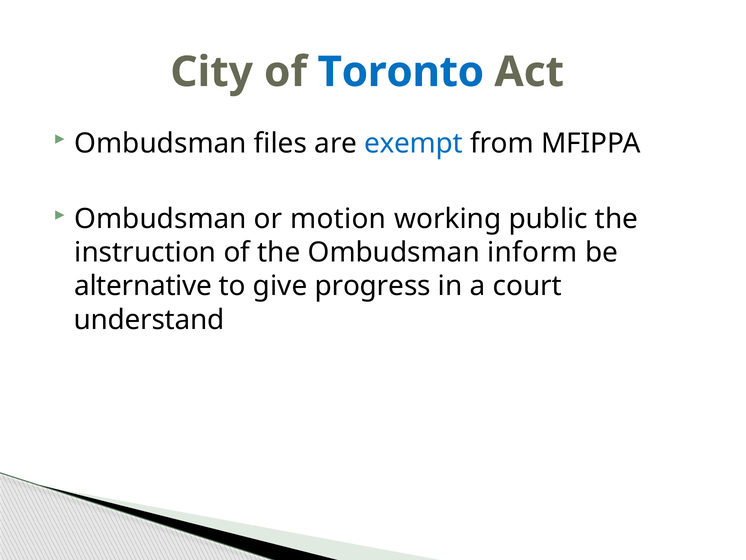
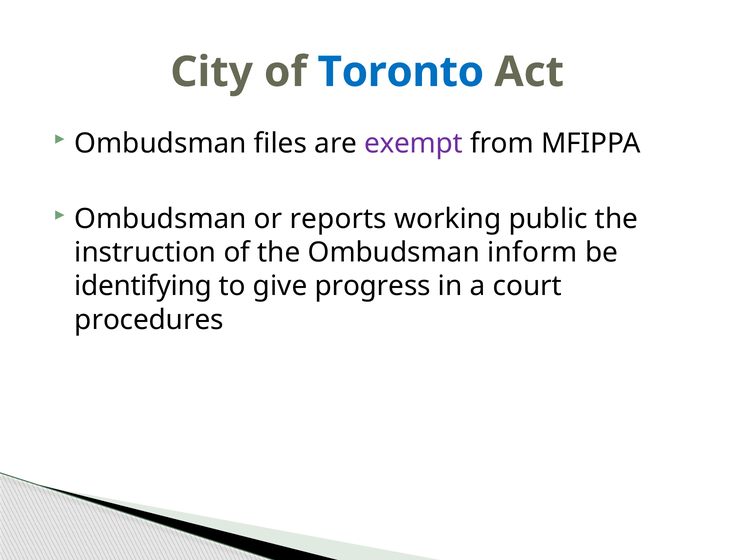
exempt colour: blue -> purple (414, 143)
motion: motion -> reports (338, 219)
alternative: alternative -> identifying (143, 286)
understand: understand -> procedures (149, 320)
